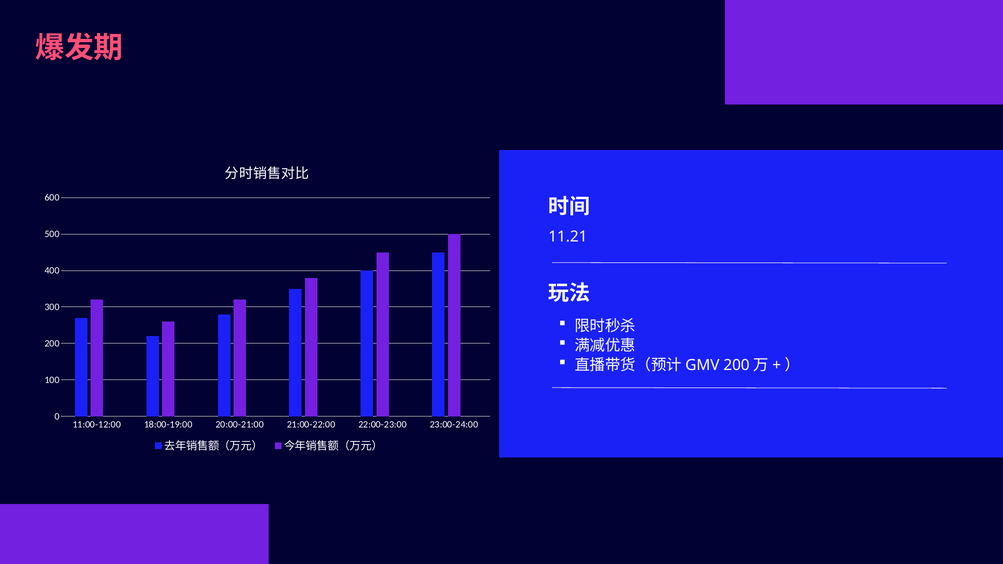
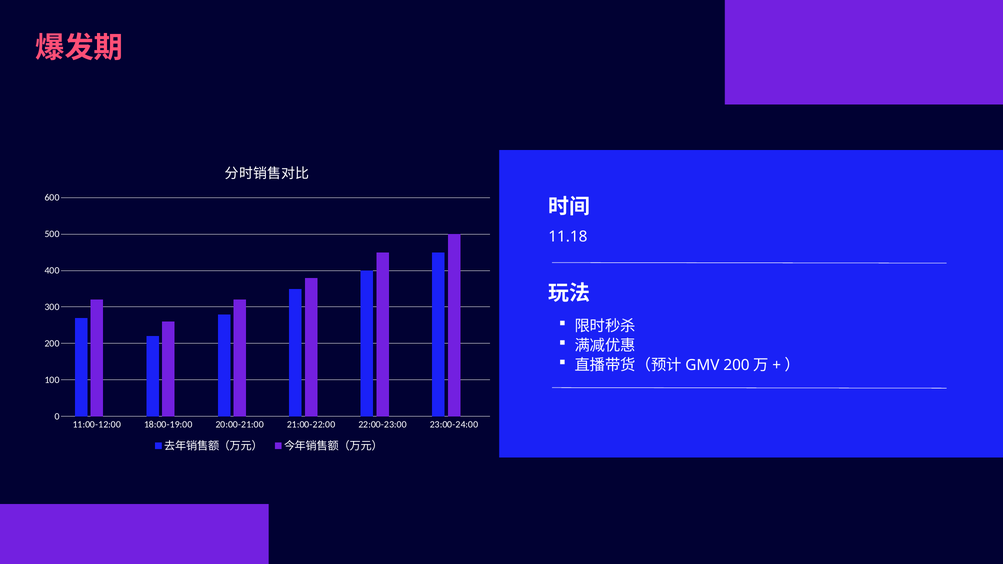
11.21: 11.21 -> 11.18 (568, 237)
